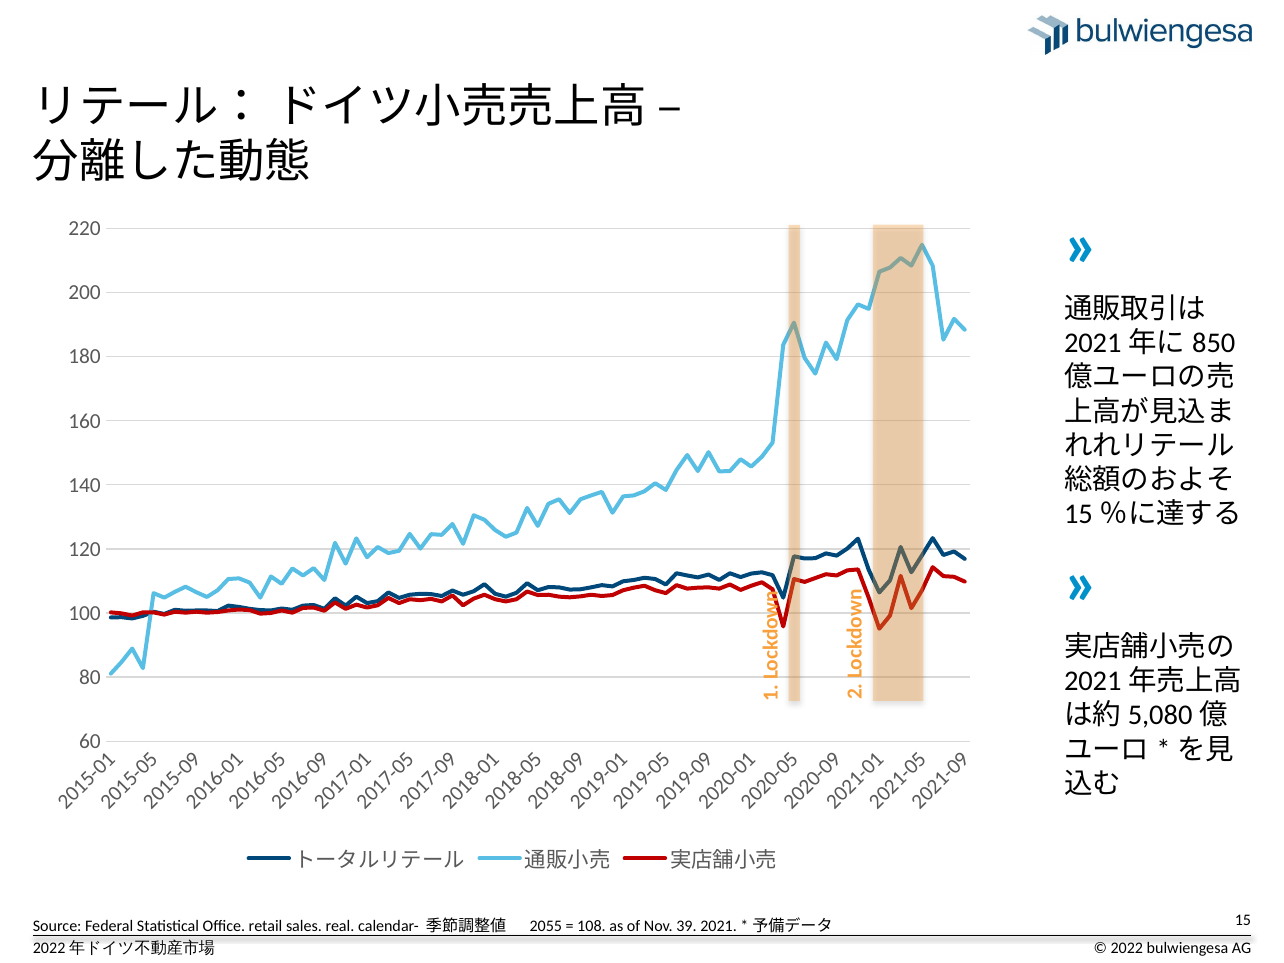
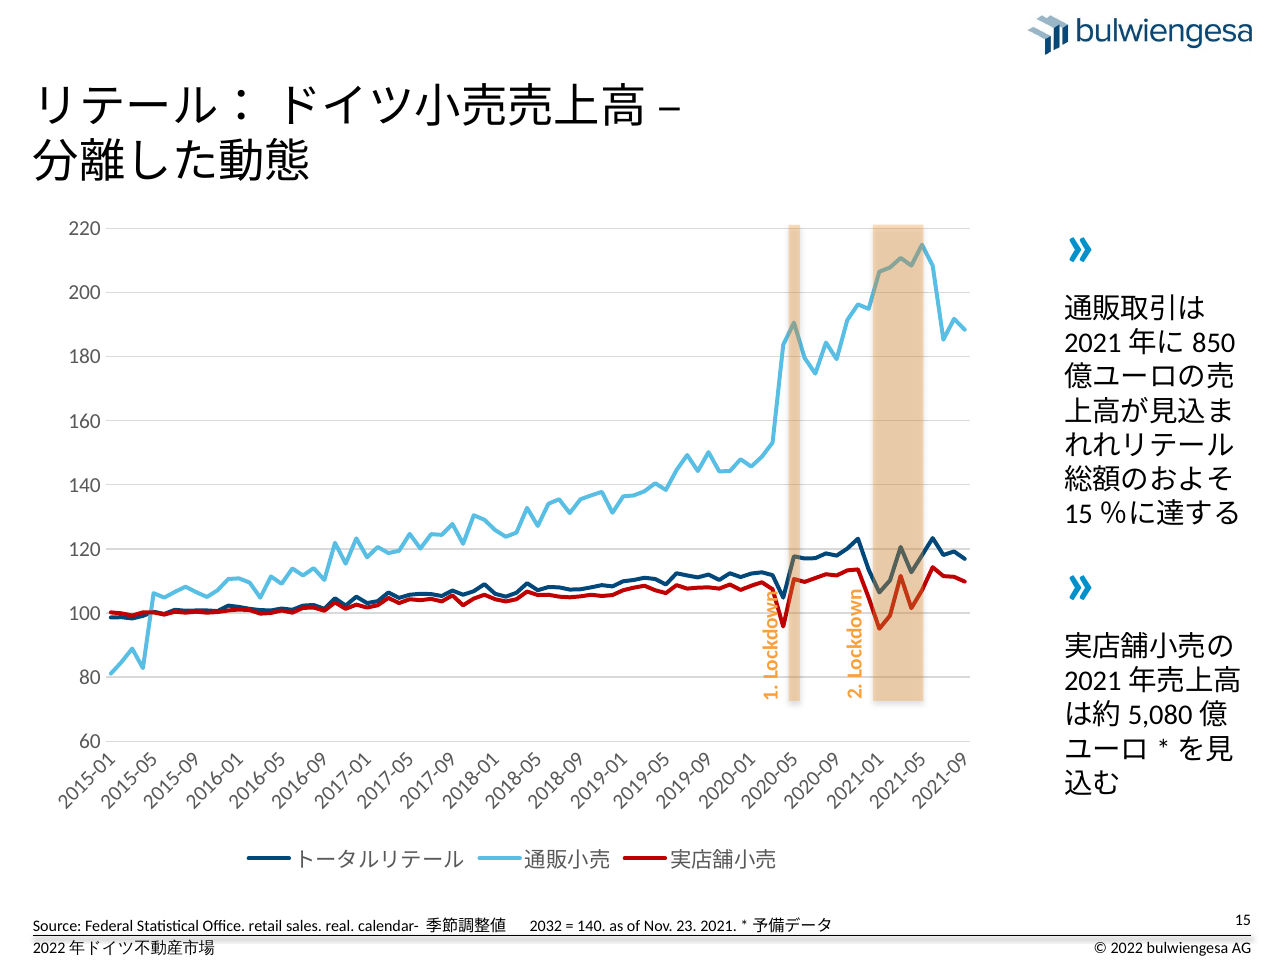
2055: 2055 -> 2032 (546, 926)
108: 108 -> 140 (591, 926)
39: 39 -> 23 (686, 926)
